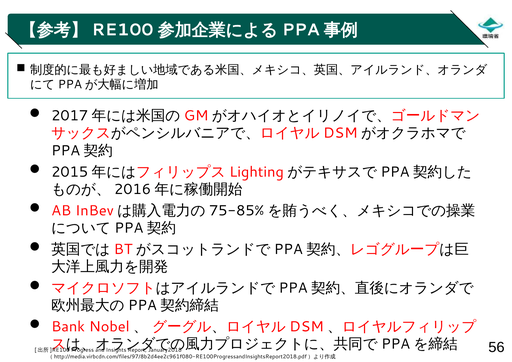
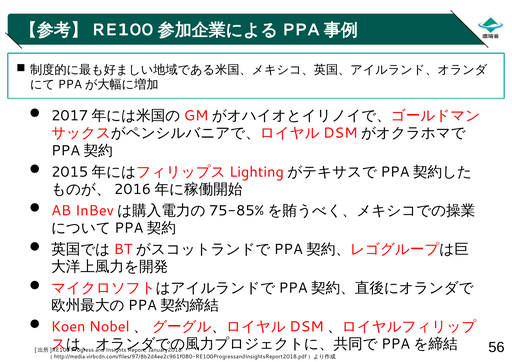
Bank: Bank -> Koen (68, 327)
